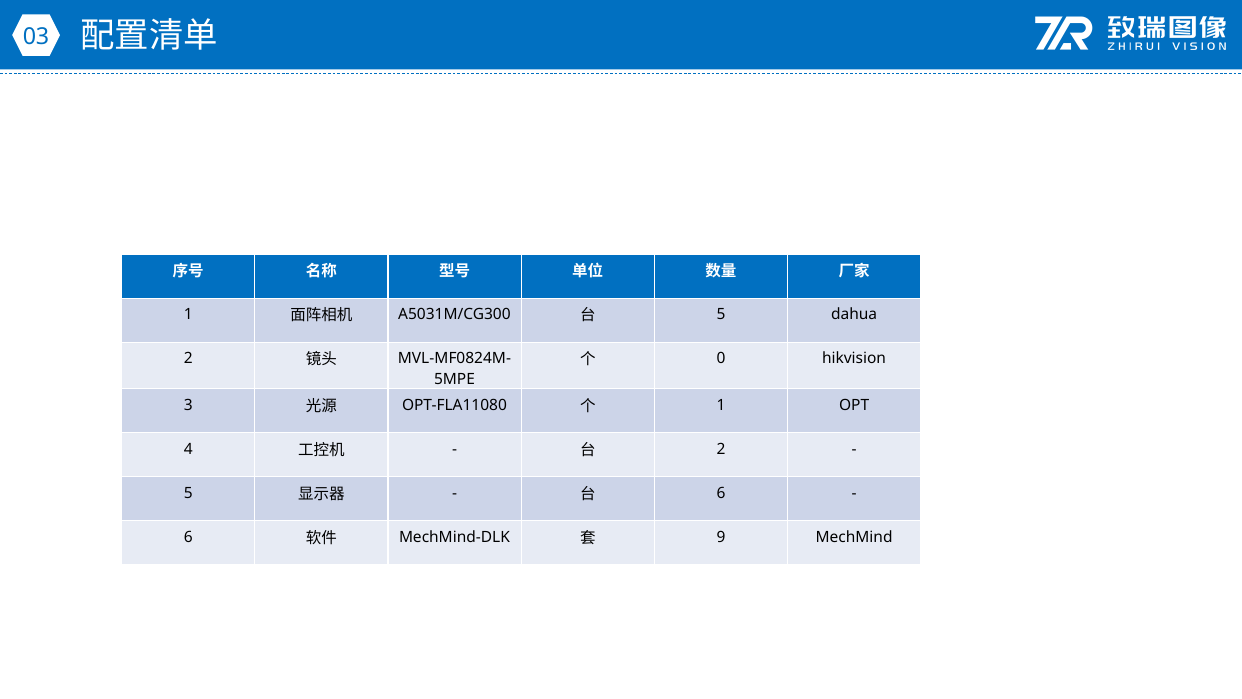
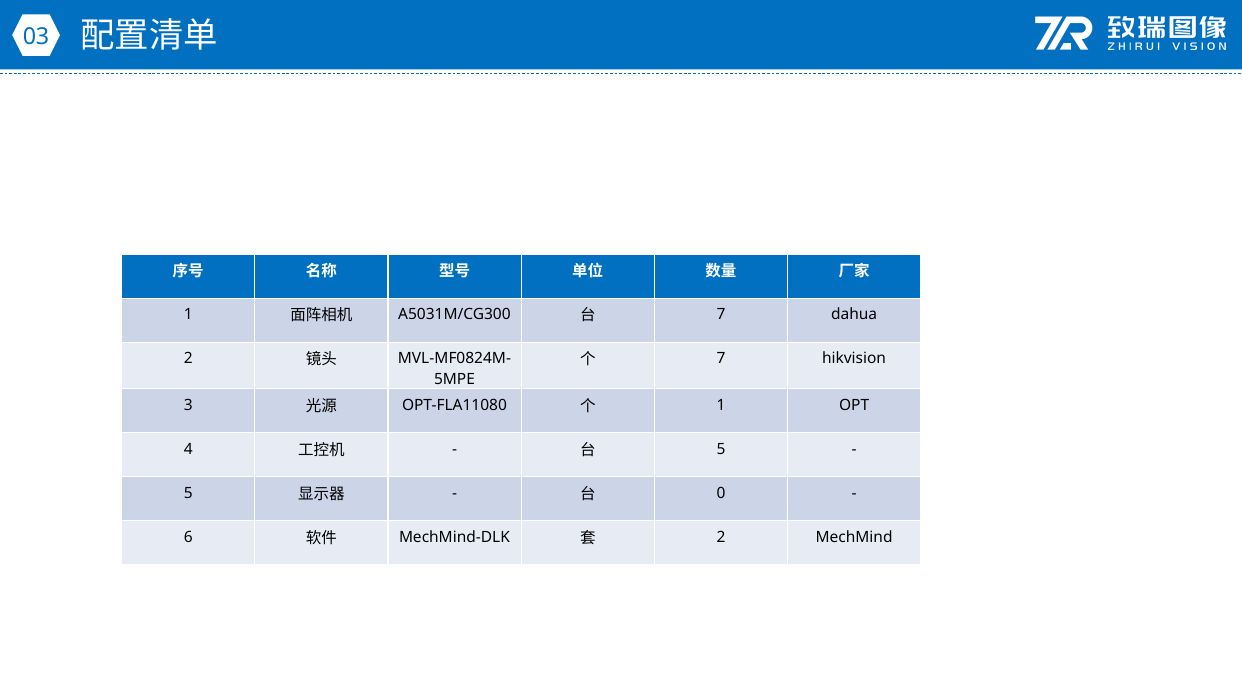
5: 5 -> 7 (721, 314)
0: 0 -> 7 (721, 358)
2: 2 -> 5 (721, 449)
6: 6 -> 0 (721, 493)
9: 9 -> 2 (721, 537)
